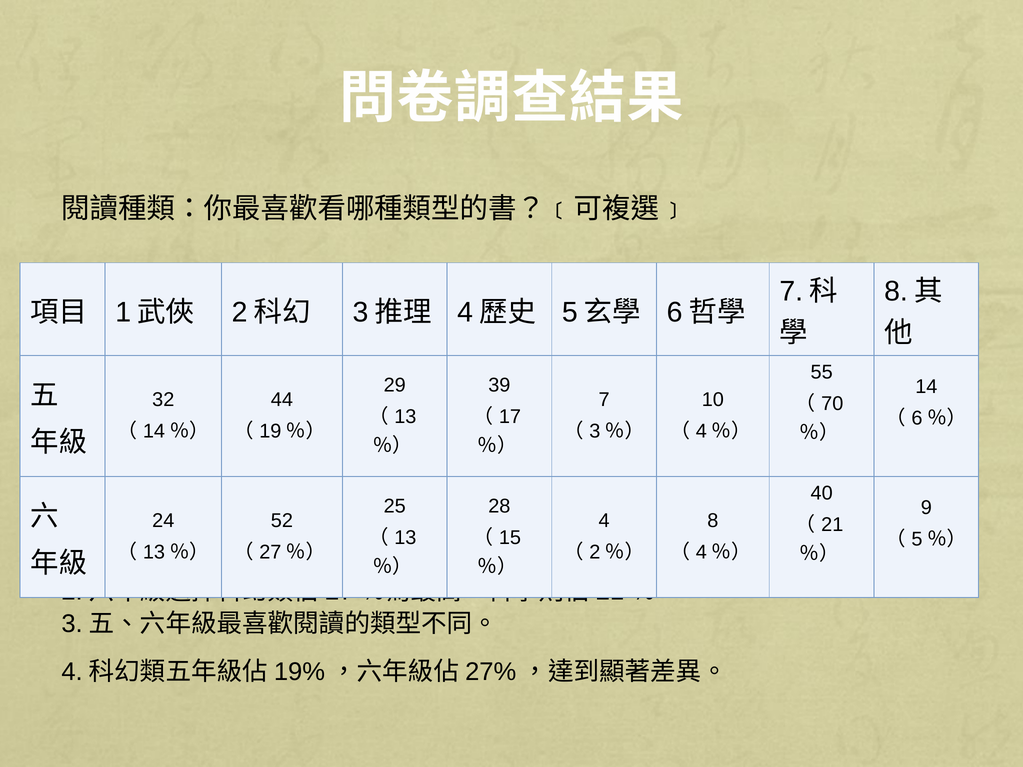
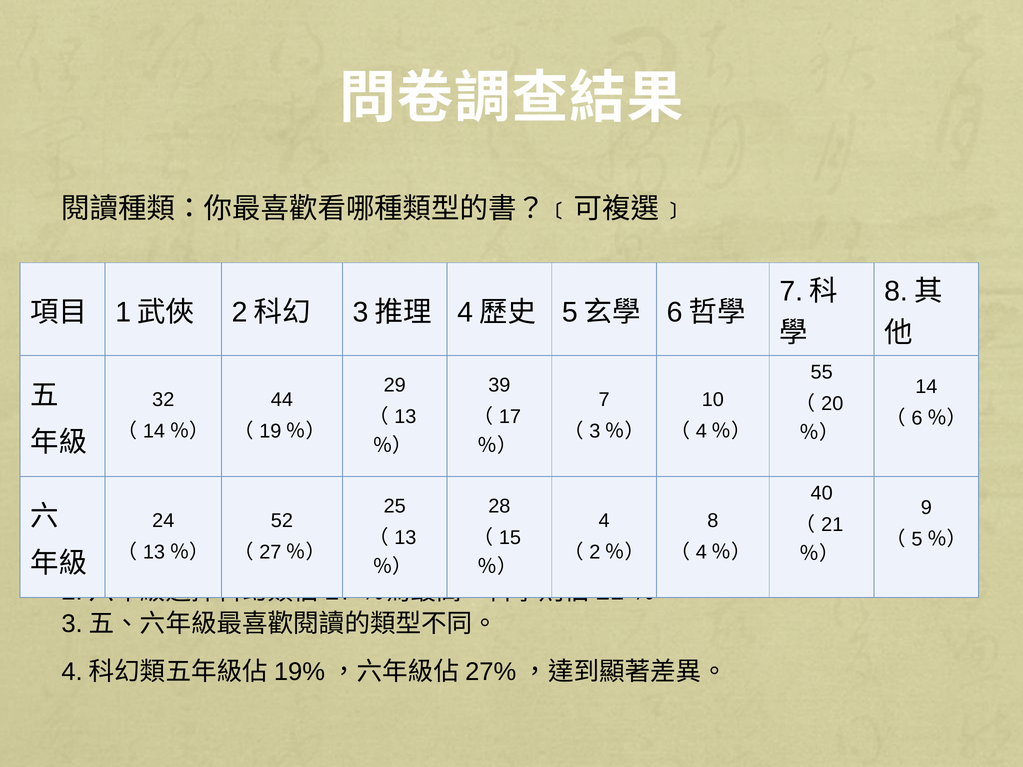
70: 70 -> 20 (832, 404)
